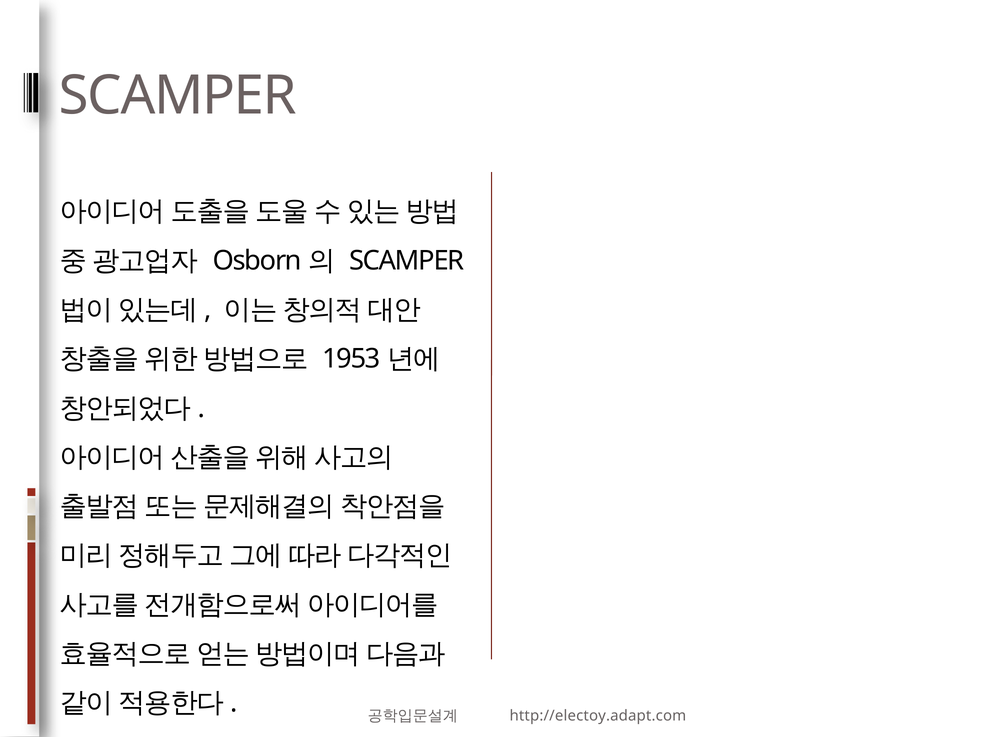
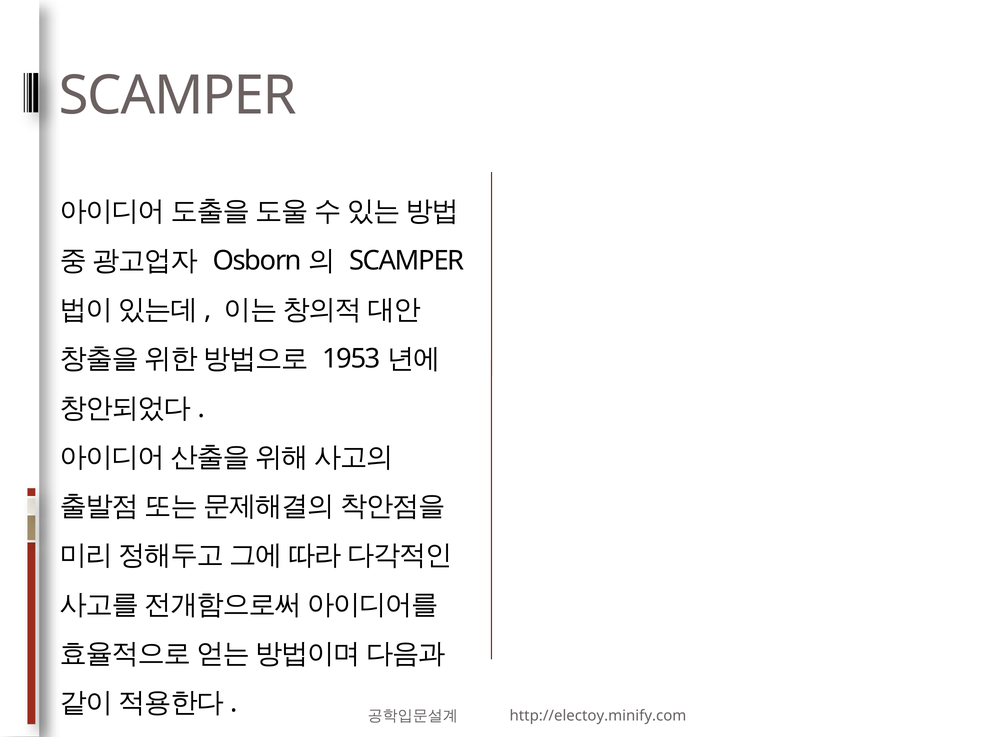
http://electoy.adapt.com: http://electoy.adapt.com -> http://electoy.minify.com (598, 716)
